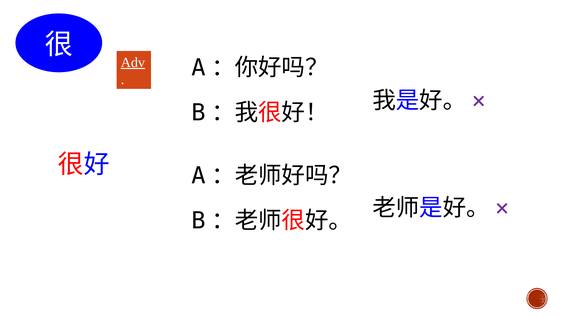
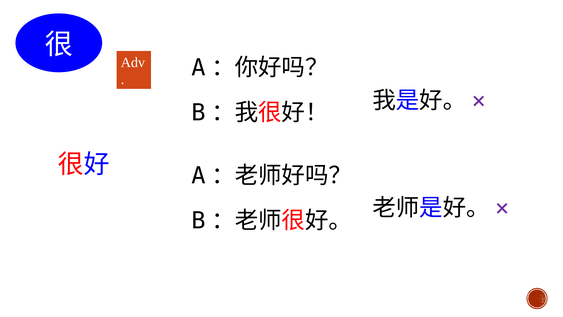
Adv underline: present -> none (133, 62)
